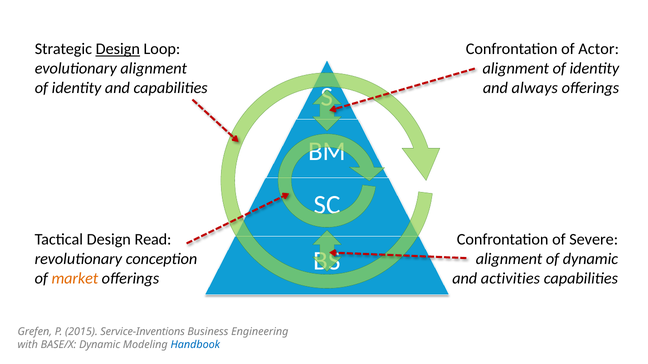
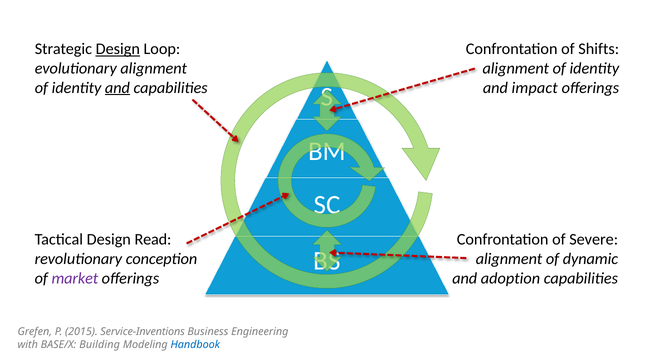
Actor: Actor -> Shifts (599, 49)
and underline: none -> present (117, 88)
always: always -> impact (535, 88)
market colour: orange -> purple (75, 279)
activities: activities -> adoption (510, 279)
BASE/X Dynamic: Dynamic -> Building (100, 345)
